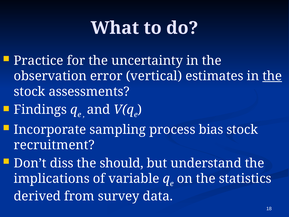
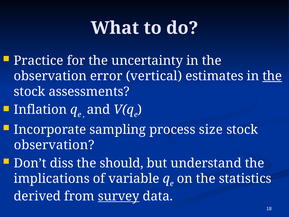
Findings: Findings -> Inflation (40, 109)
bias: bias -> size (211, 130)
recruitment: recruitment -> observation (54, 145)
survey underline: none -> present (119, 196)
